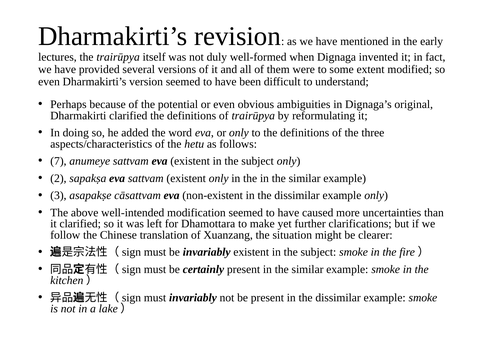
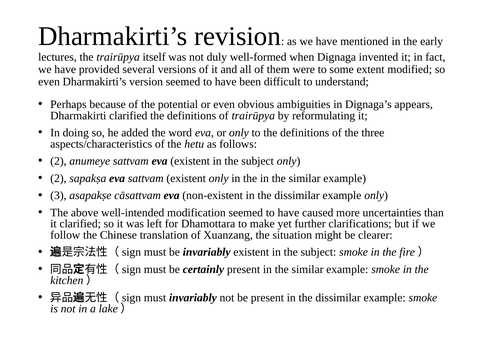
original: original -> appears (414, 104)
7: 7 -> 2 (58, 161)
